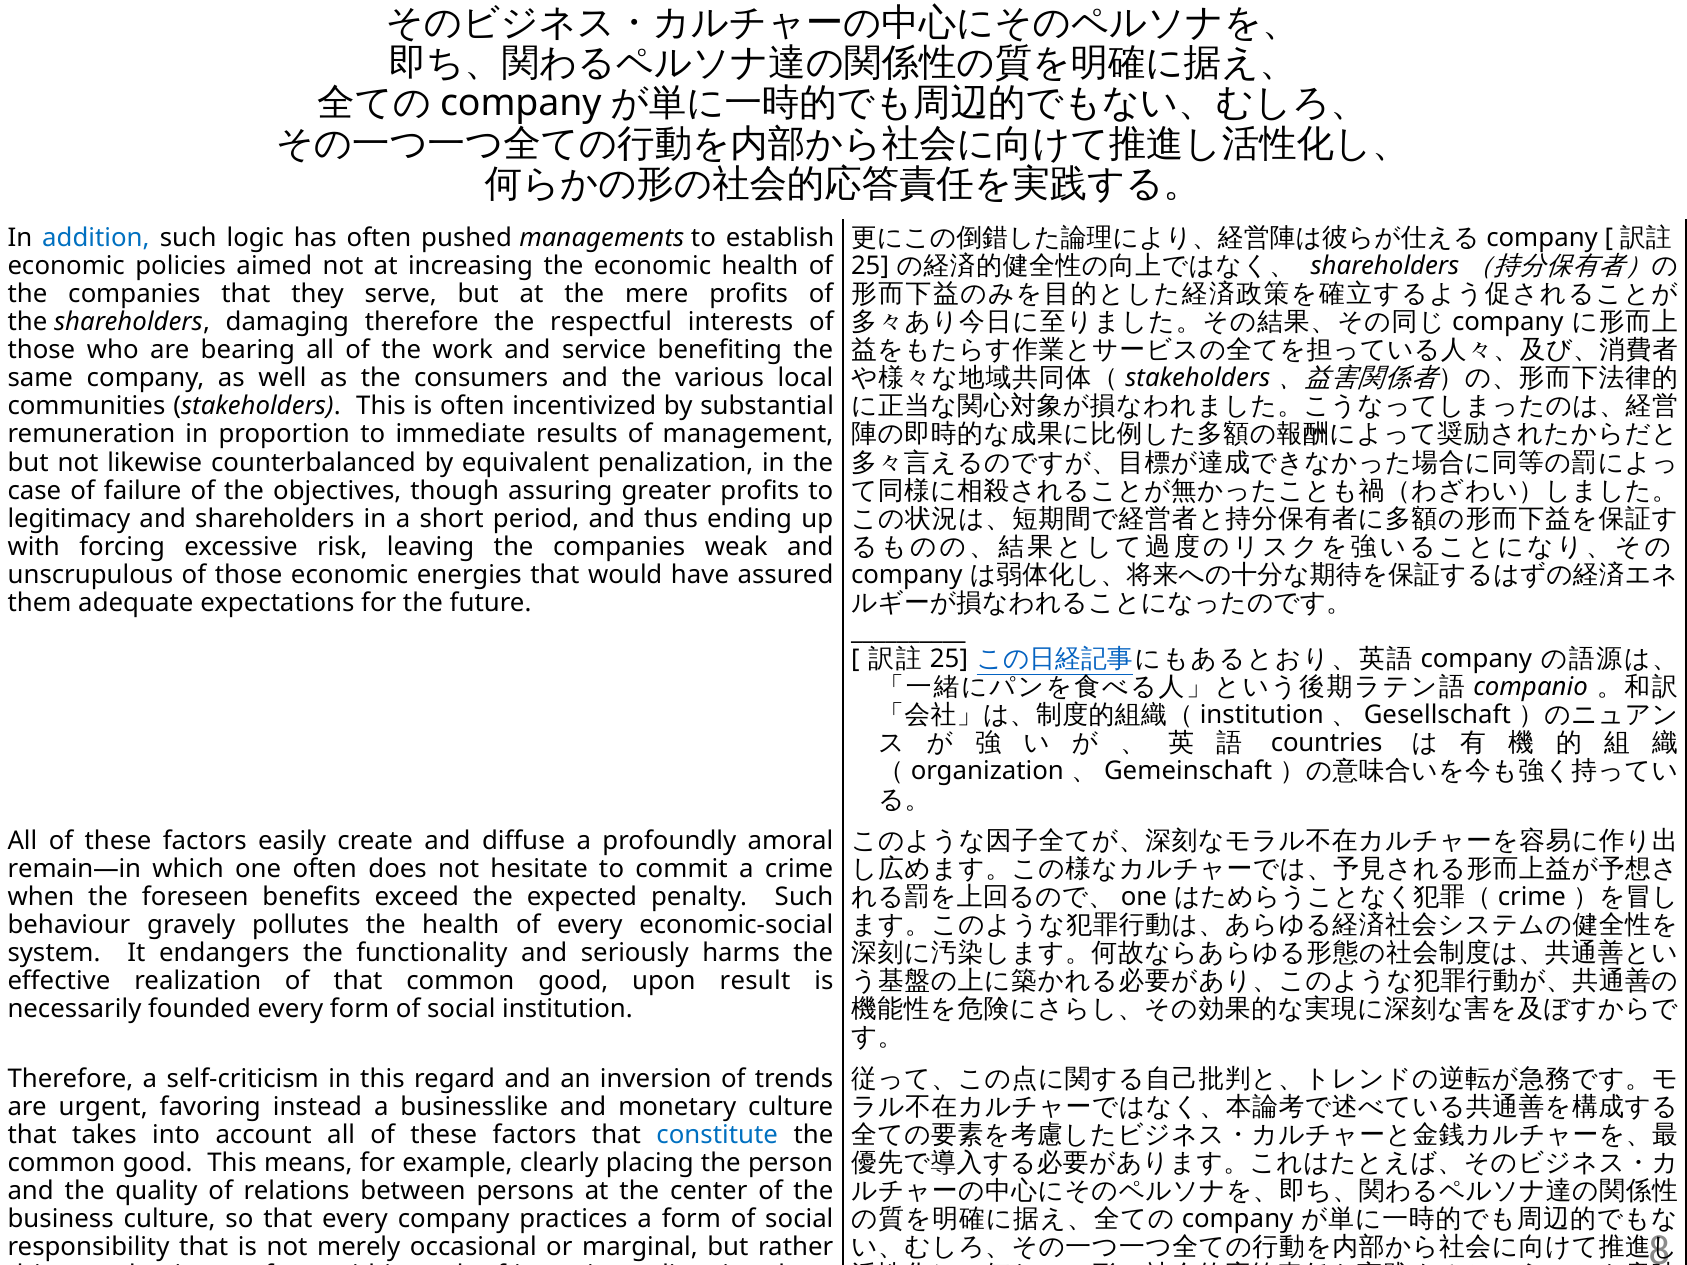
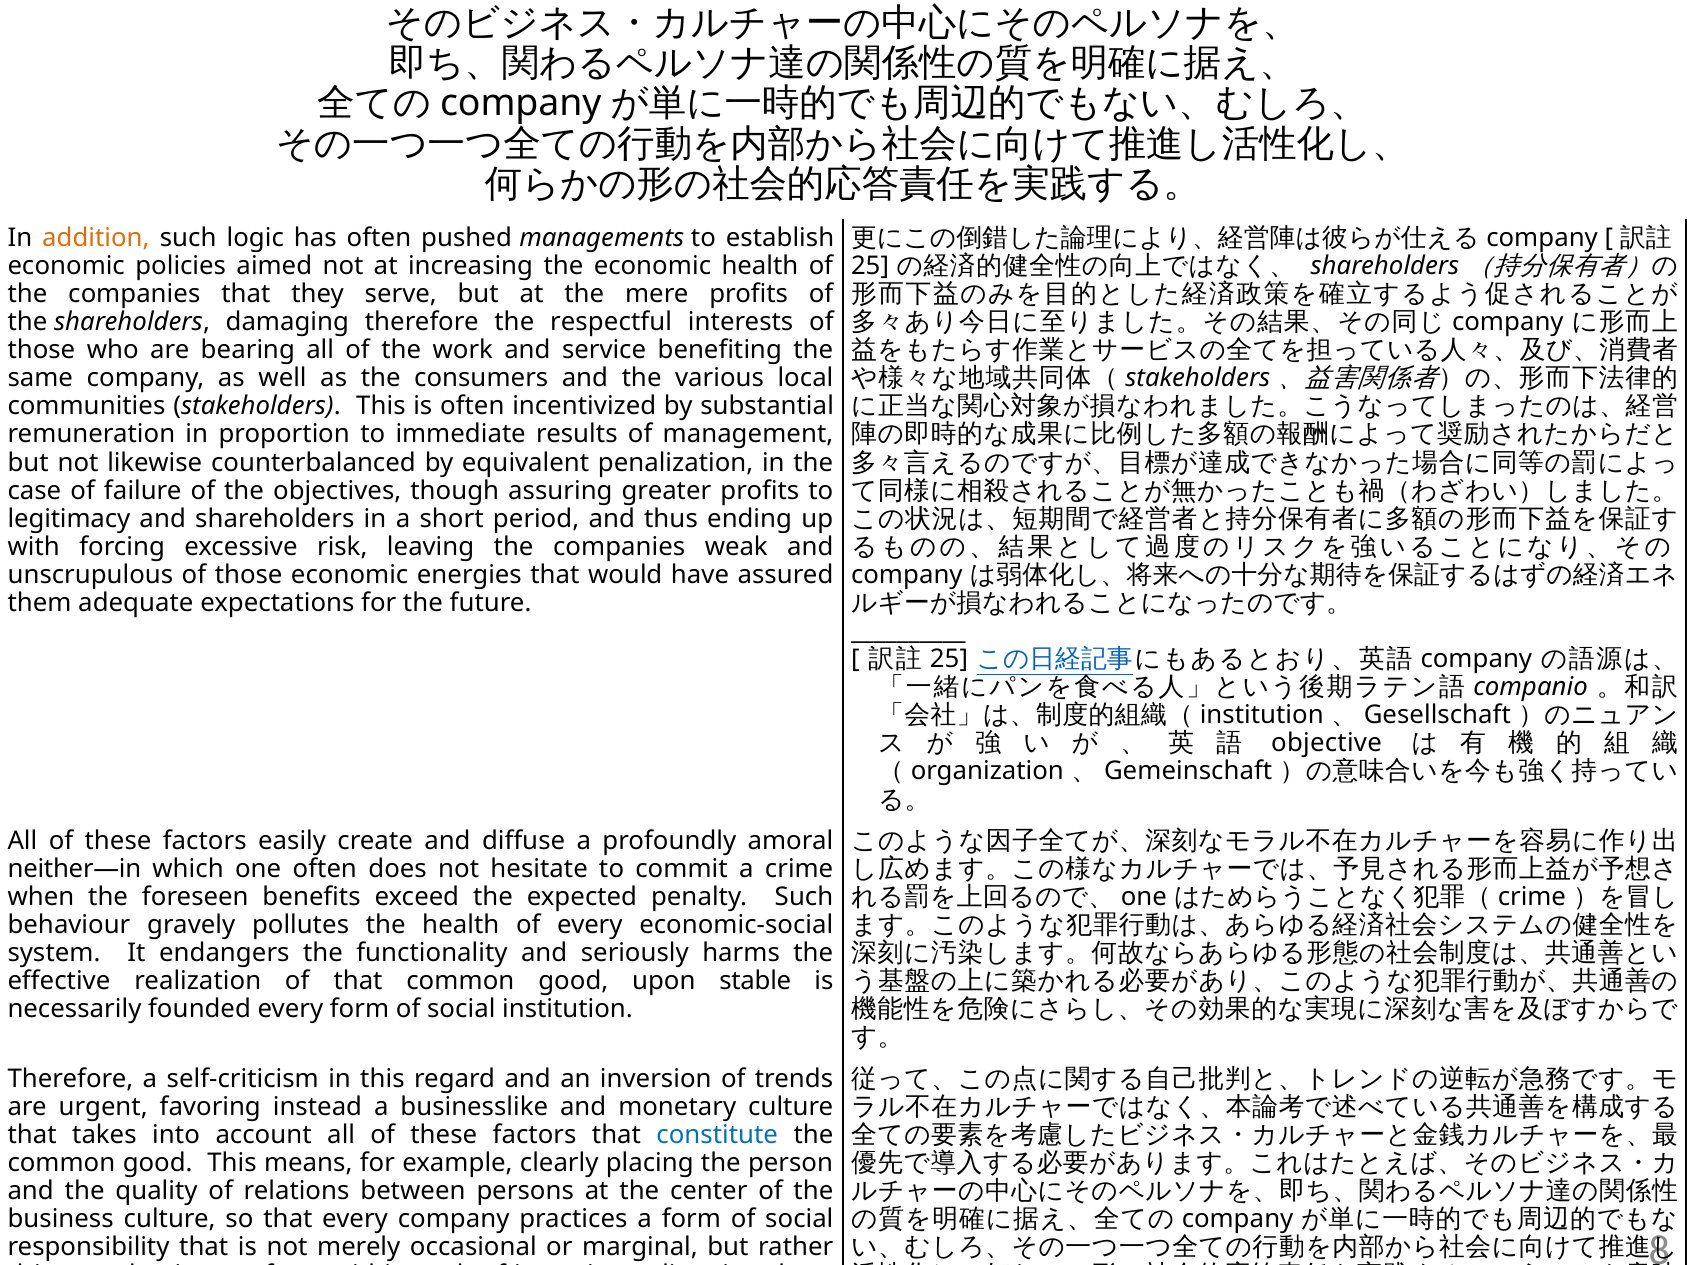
addition colour: blue -> orange (96, 238)
countries: countries -> objective (1327, 744)
remain—in: remain—in -> neither—in (74, 869)
result: result -> stable (755, 982)
